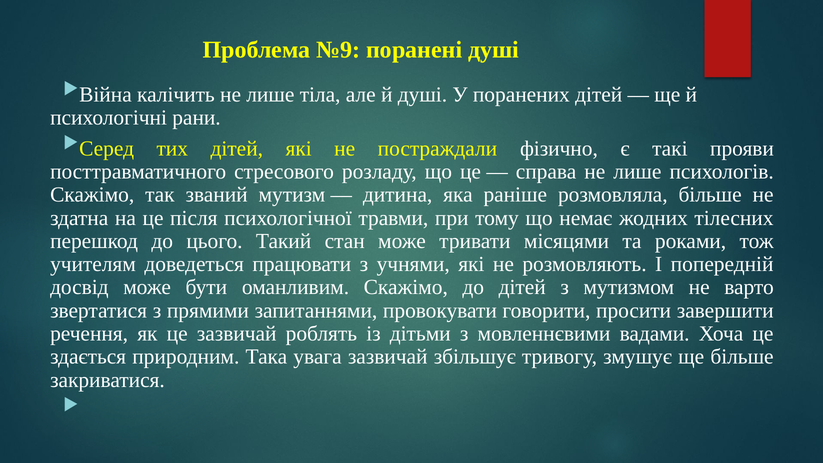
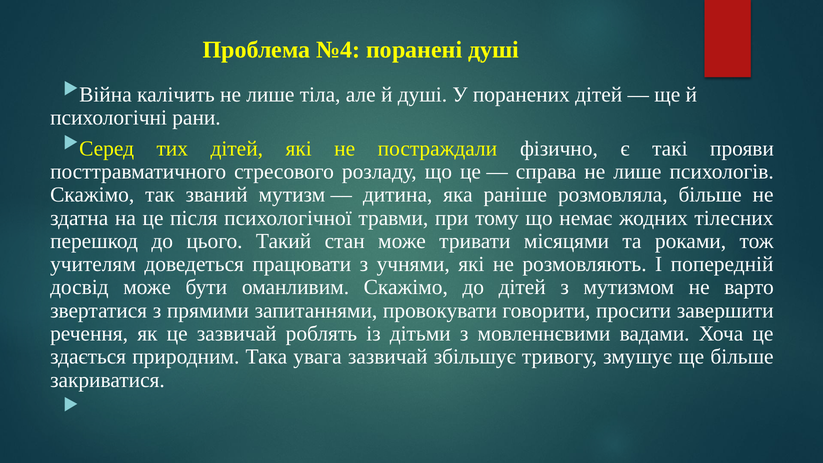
№9: №9 -> №4 (338, 50)
